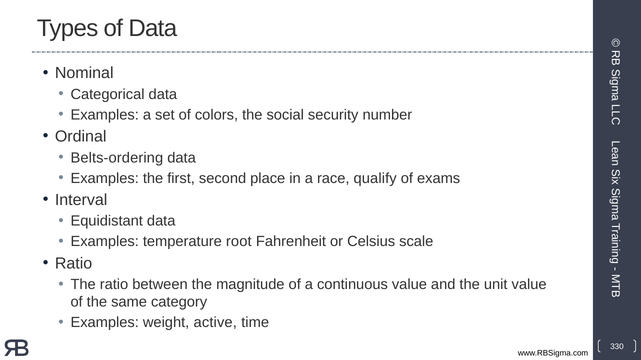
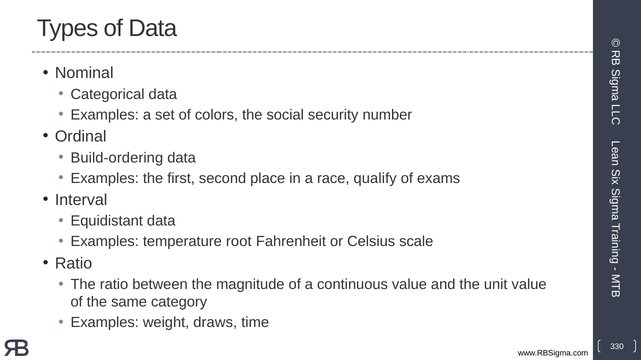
Belts-ordering: Belts-ordering -> Build-ordering (117, 158)
active: active -> draws (215, 323)
